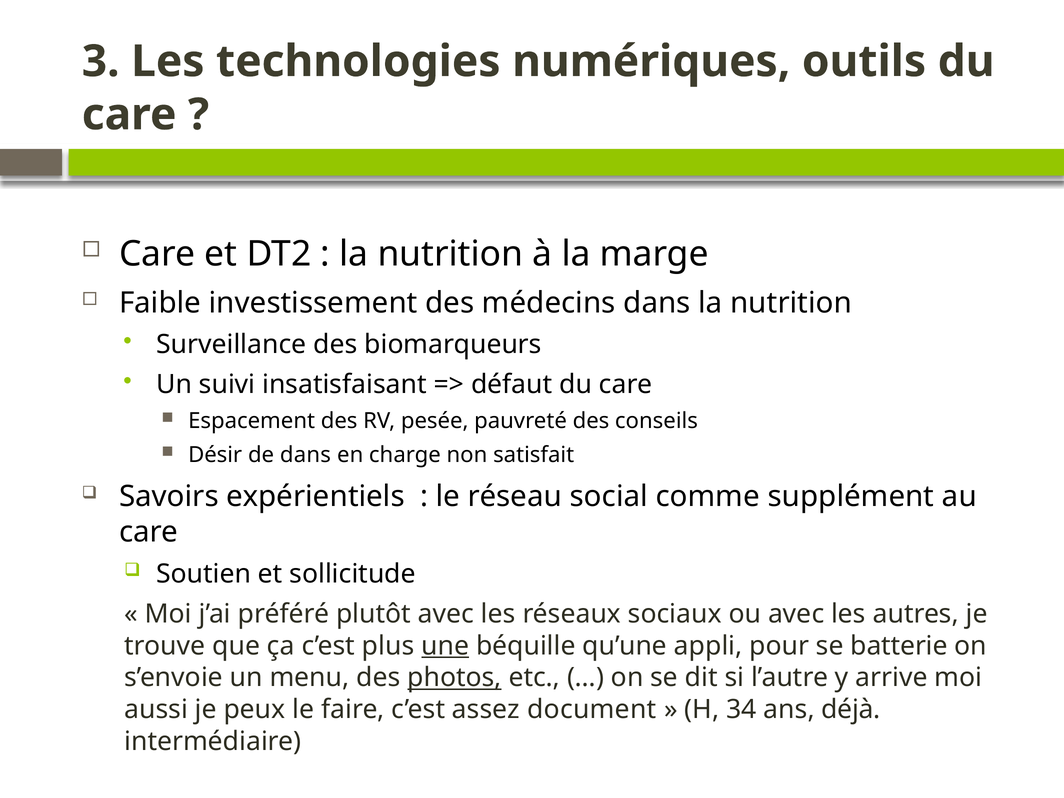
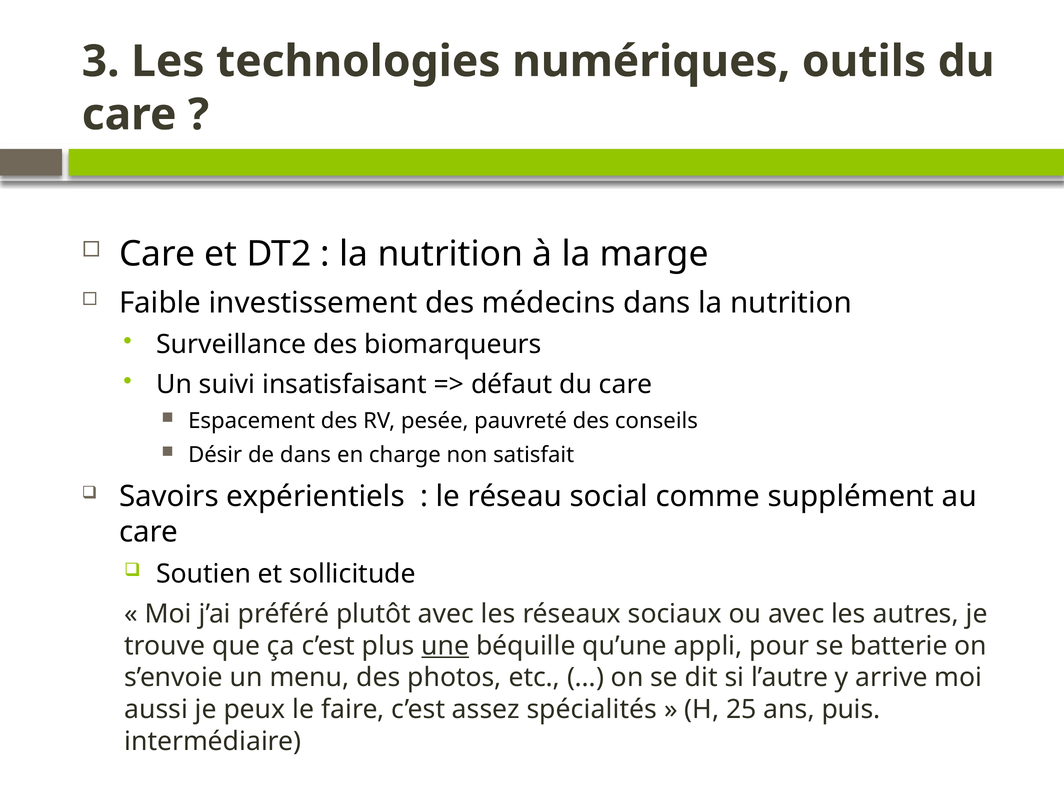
photos underline: present -> none (454, 678)
document: document -> spécialités (592, 710)
34: 34 -> 25 (741, 710)
déjà: déjà -> puis (851, 710)
